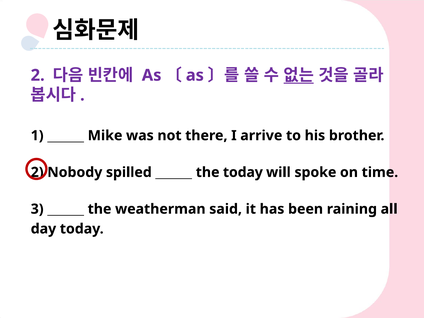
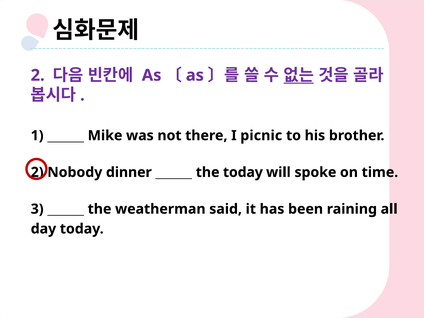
arrive: arrive -> picnic (261, 136)
spilled: spilled -> dinner (129, 172)
